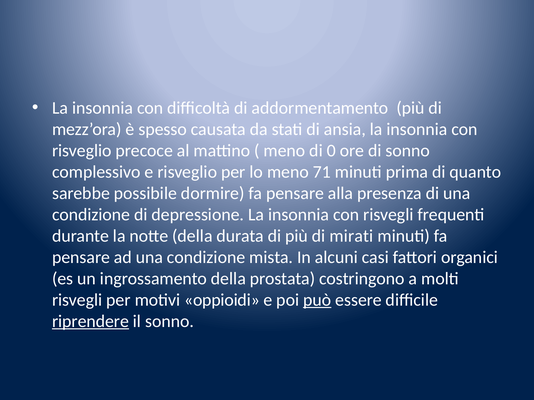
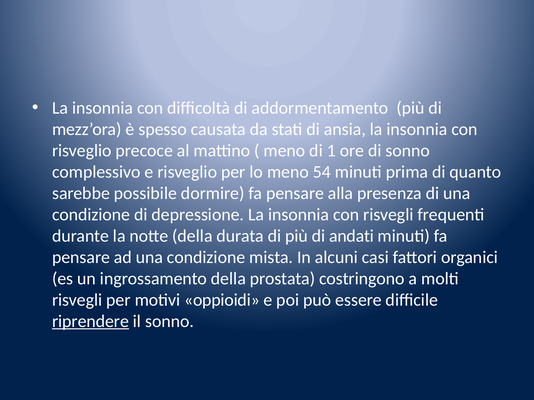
0: 0 -> 1 (331, 151)
71: 71 -> 54 (322, 172)
mirati: mirati -> andati (352, 236)
può underline: present -> none (317, 300)
